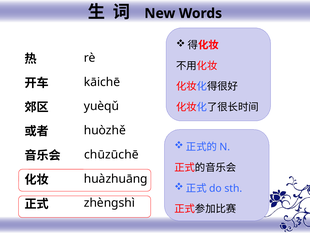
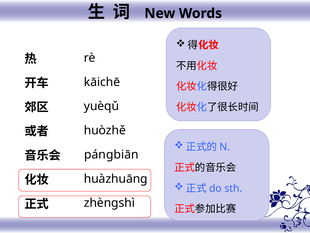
chūzūchē: chūzūchē -> pánɡbiān (111, 154)
